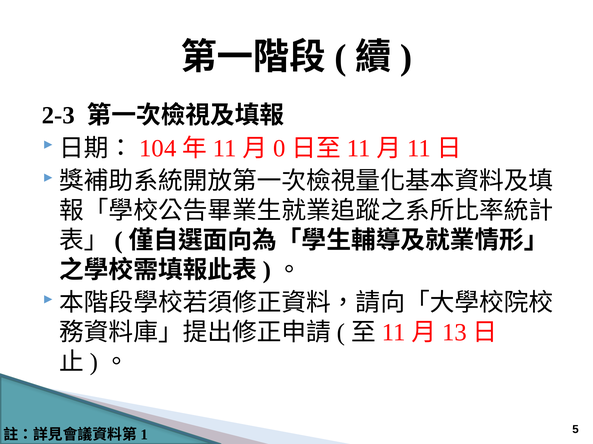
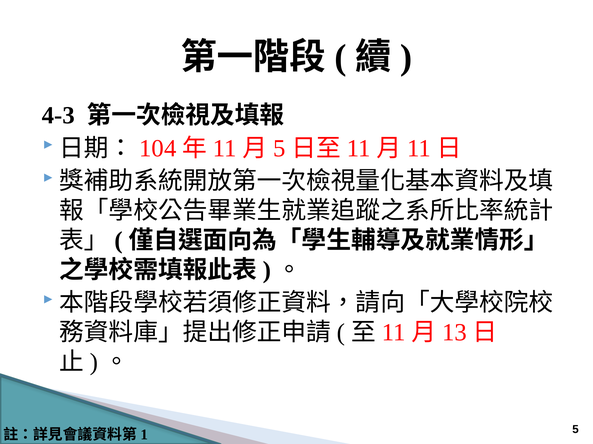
2-3: 2-3 -> 4-3 (58, 116)
0: 0 -> 5 (279, 149)
